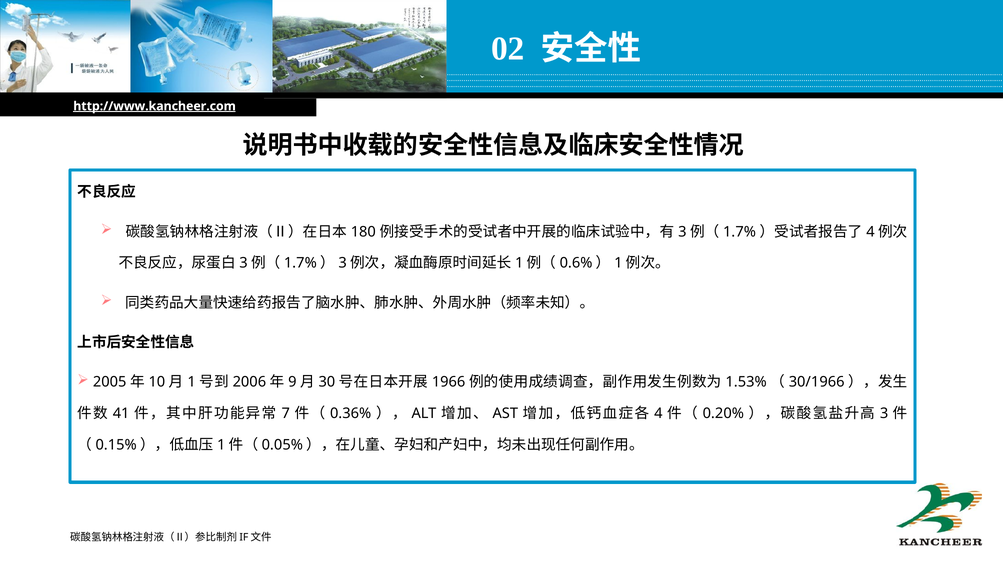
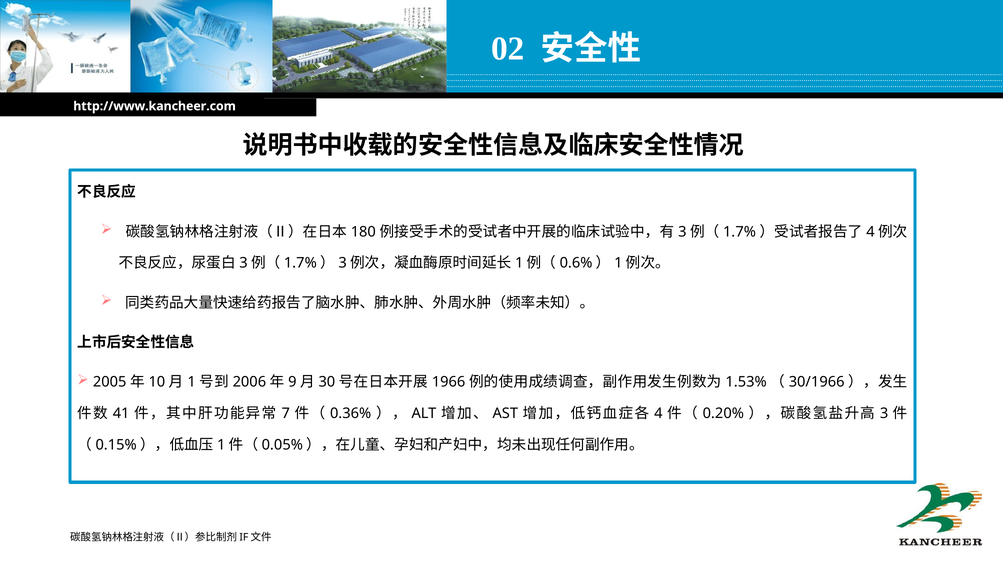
http://www.kancheer.com underline: present -> none (155, 106)
